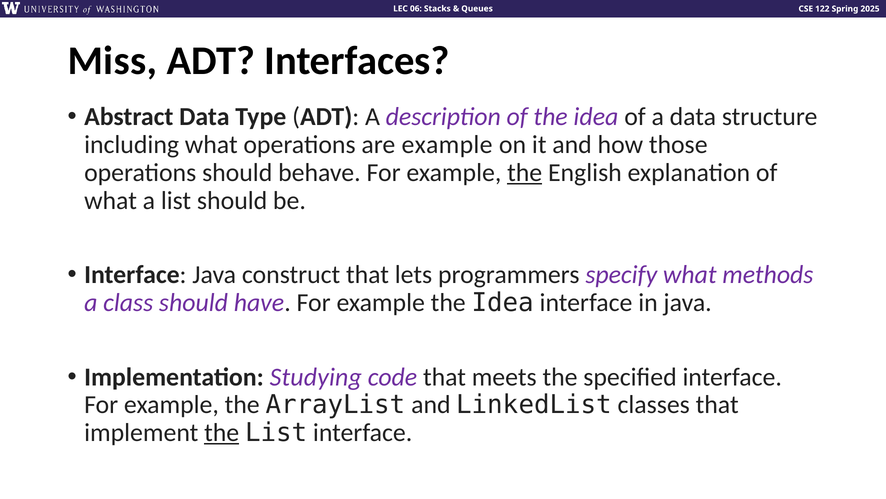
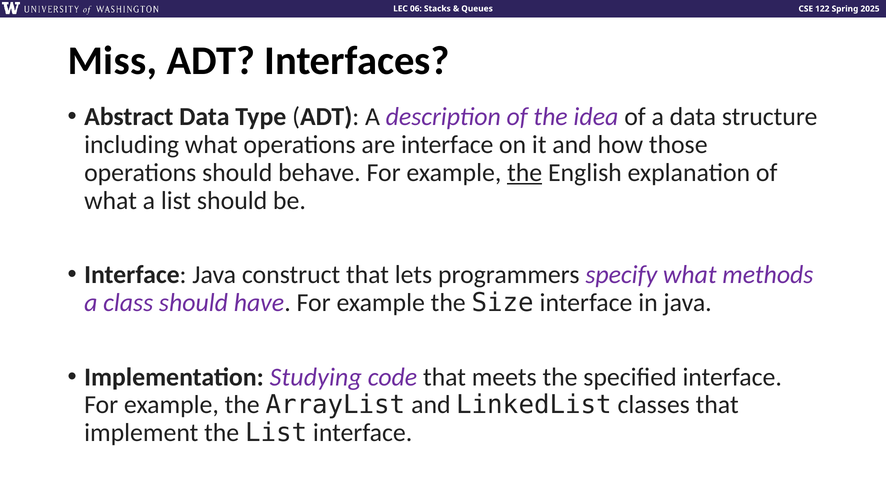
are example: example -> interface (447, 145)
example the Idea: Idea -> Size (503, 302)
the underline: present -> none (222, 432)
